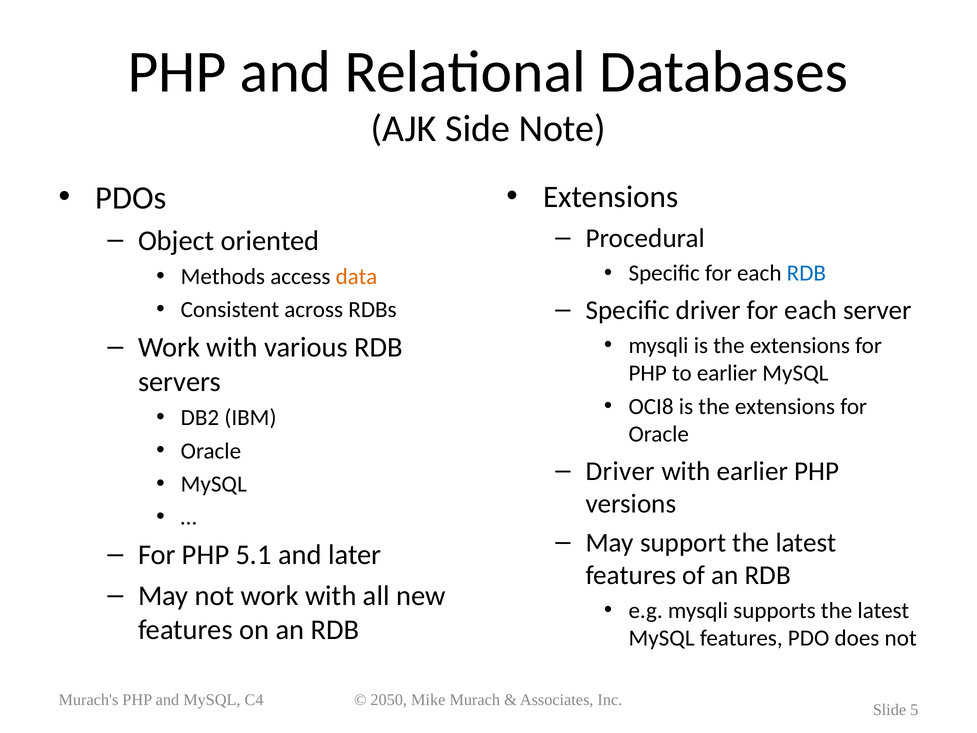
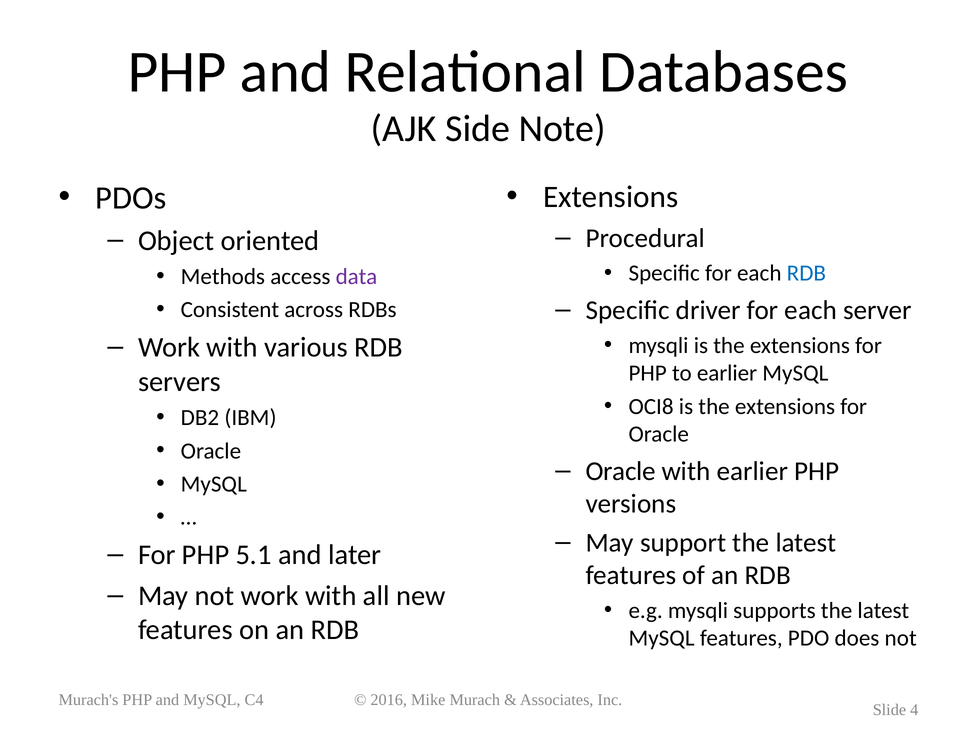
data colour: orange -> purple (356, 277)
Driver: Driver -> Oracle (621, 471)
2050: 2050 -> 2016 (389, 700)
5: 5 -> 4 (914, 710)
